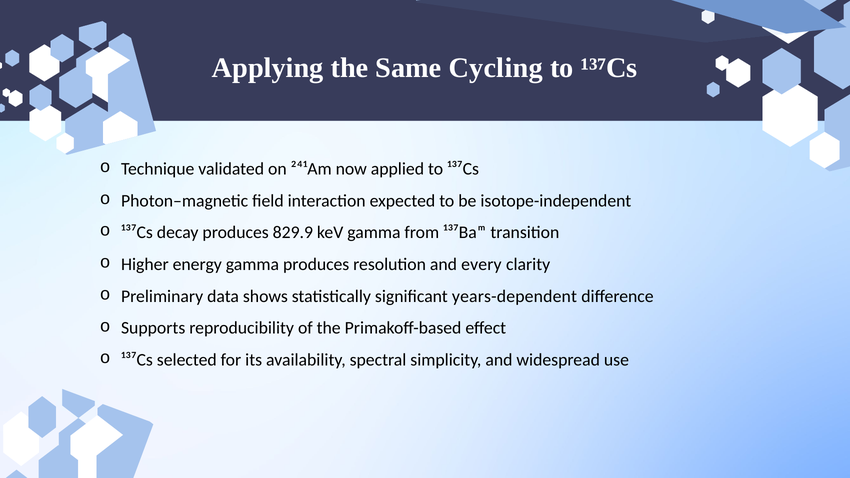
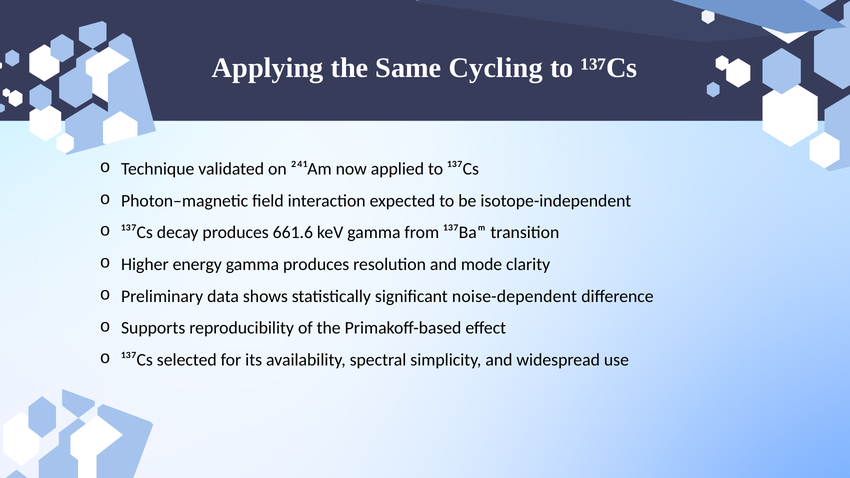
829.9: 829.9 -> 661.6 (293, 233)
every: every -> mode (482, 264)
years-dependent: years-dependent -> noise-dependent (514, 296)
